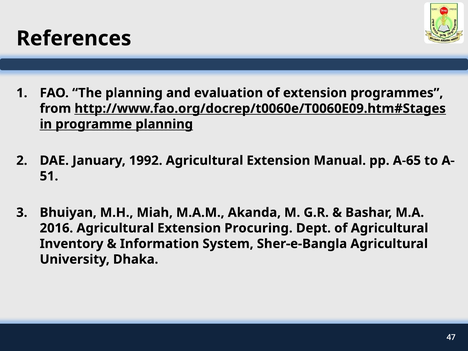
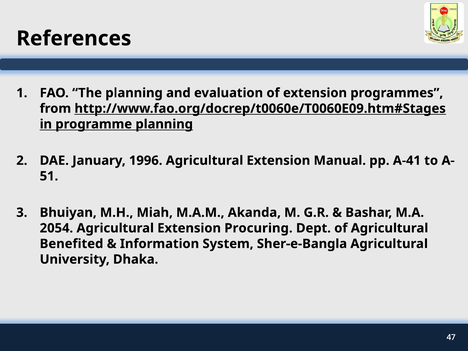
1992: 1992 -> 1996 (146, 161)
A-65: A-65 -> A-41 (407, 161)
2016: 2016 -> 2054 (56, 228)
Inventory: Inventory -> Benefited (72, 244)
